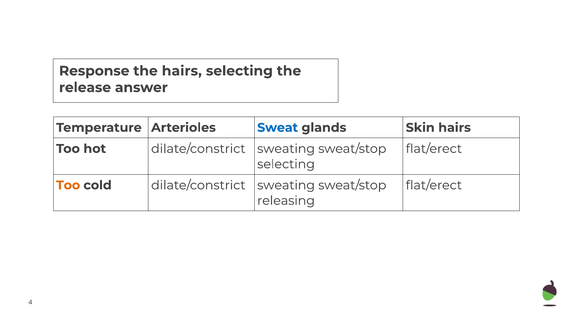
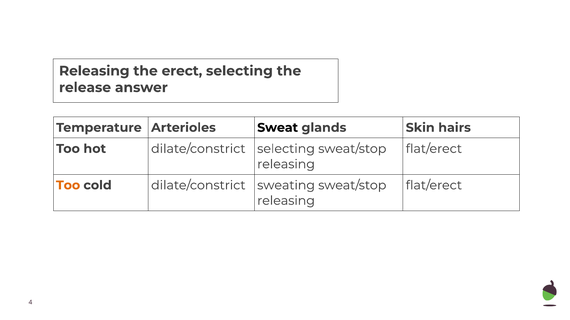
Response: Response -> Releasing (94, 71)
the hairs: hairs -> erect (182, 71)
Sweat colour: blue -> black (278, 128)
hot dilate/constrict sweating: sweating -> selecting (286, 149)
selecting: selecting -> releasing (286, 164)
